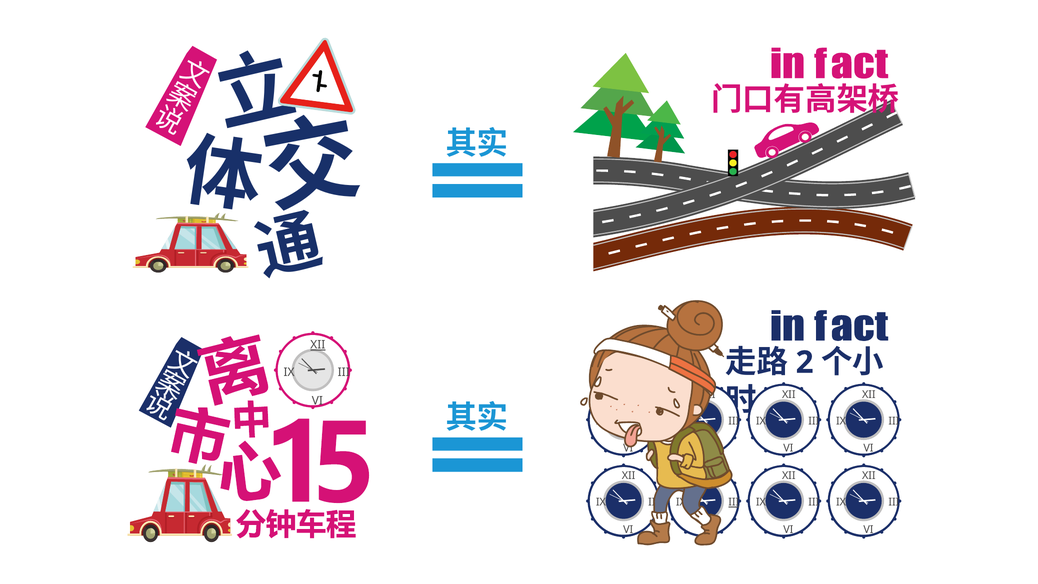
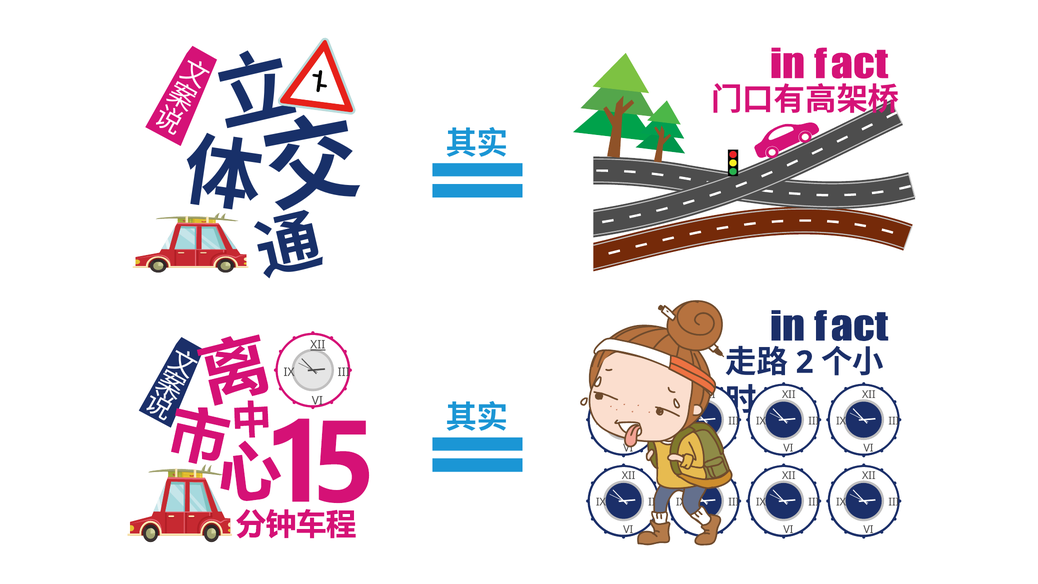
III underline: present -> none (734, 502)
